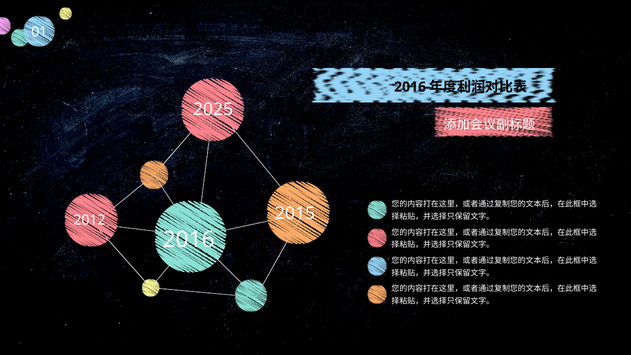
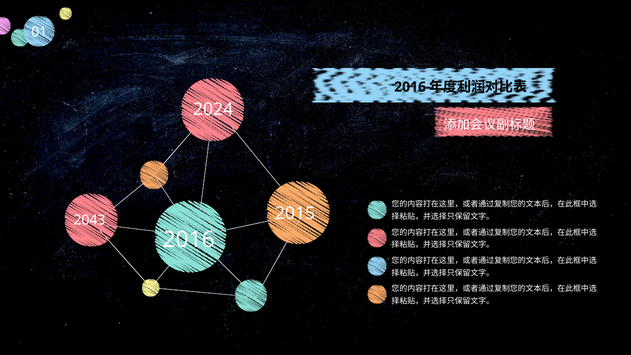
2025: 2025 -> 2024 (213, 109)
2012: 2012 -> 2043 (89, 220)
